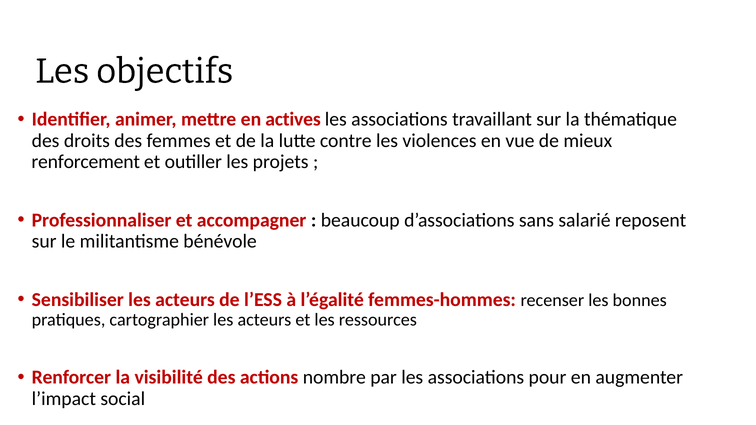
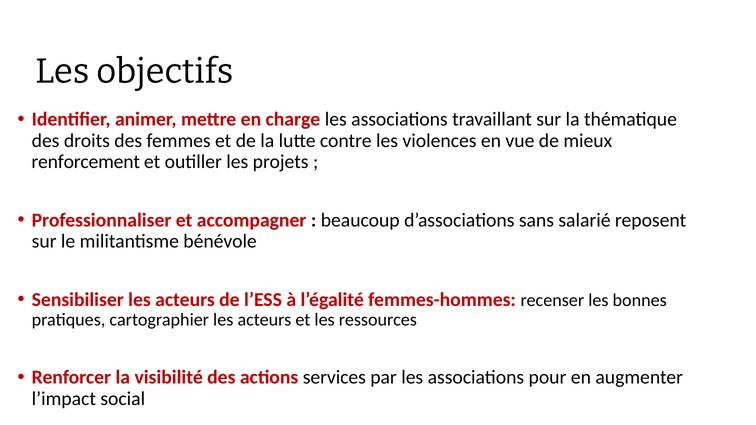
actives: actives -> charge (293, 119)
nombre: nombre -> services (334, 378)
